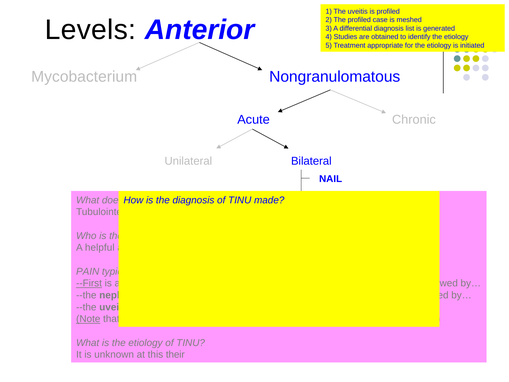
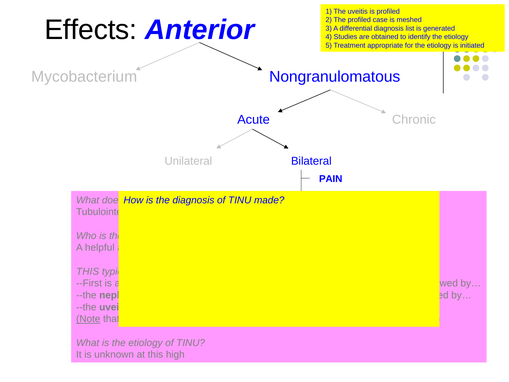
Levels: Levels -> Effects (91, 30)
NAIL: NAIL -> PAIN (331, 179)
PAIN: PAIN -> THIS (88, 271)
--First underline: present -> none (89, 283)
their: their -> high (175, 354)
